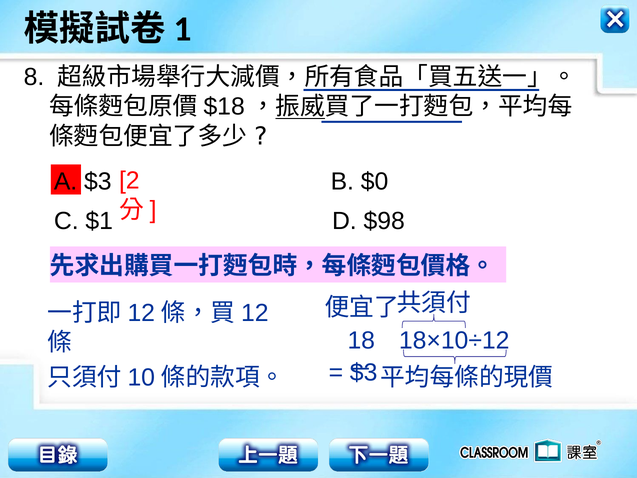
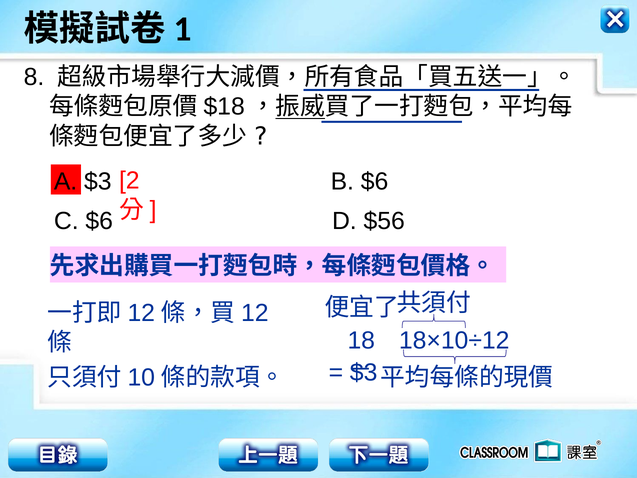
B $0: $0 -> $6 (375, 181)
C $1: $1 -> $6 (99, 221)
$98: $98 -> $56 (384, 221)
